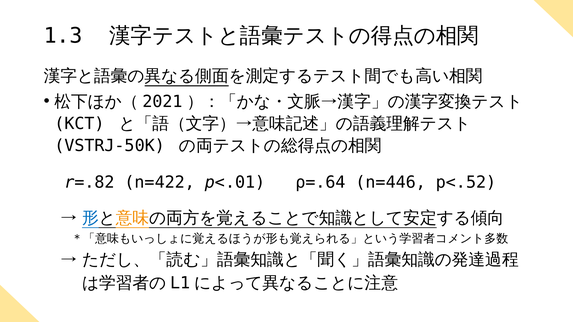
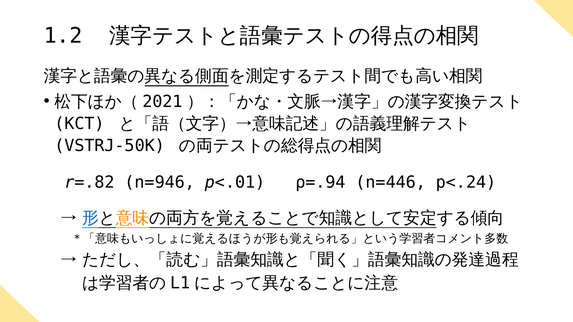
1.3: 1.3 -> 1.2 (63, 36)
n=422: n=422 -> n=946 (160, 182)
ρ=.64: ρ=.64 -> ρ=.94 (320, 182)
p<.52: p<.52 -> p<.24 (466, 182)
